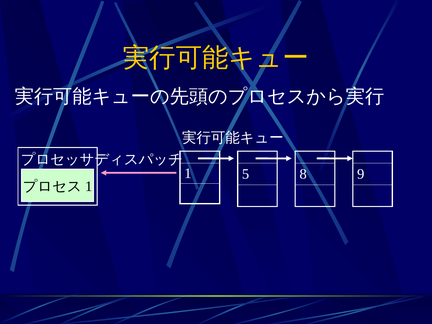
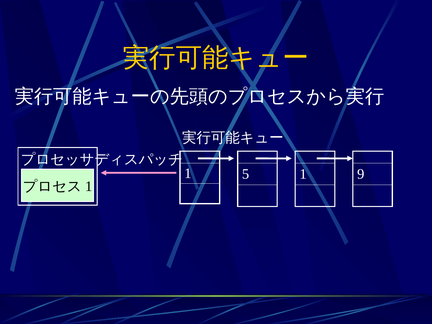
5 8: 8 -> 1 (303, 174)
